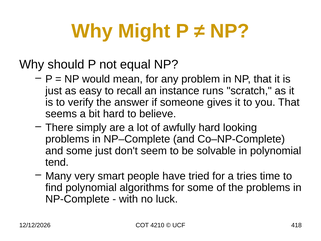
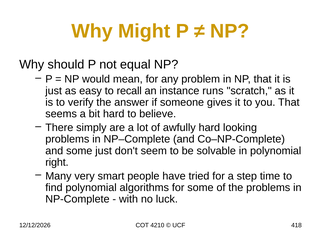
tend: tend -> right (57, 162)
tries: tries -> step (247, 176)
